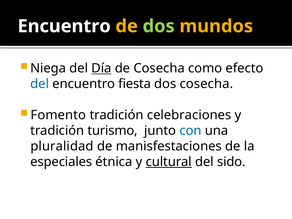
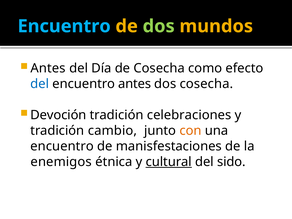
Encuentro colour: white -> light blue (64, 26)
Niega: Niega -> Antes (48, 68)
Día underline: present -> none (101, 68)
encuentro fiesta: fiesta -> antes (135, 84)
Fomento: Fomento -> Devoción (58, 115)
turismo: turismo -> cambio (112, 131)
con colour: blue -> orange (190, 131)
pluralidad: pluralidad -> encuentro (62, 146)
especiales: especiales -> enemigos (61, 162)
